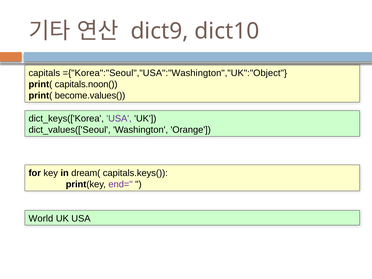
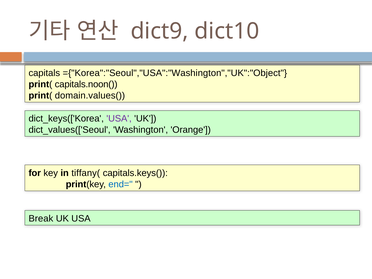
become.values(: become.values( -> domain.values( (90, 95)
dream(: dream( -> tiffany( (86, 173)
end= colour: purple -> blue (121, 184)
World: World -> Break (41, 218)
